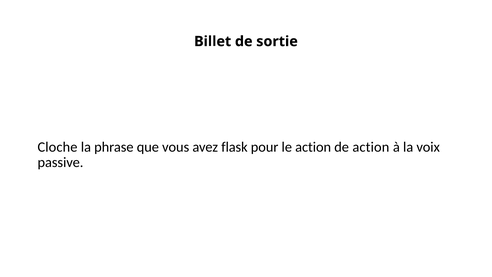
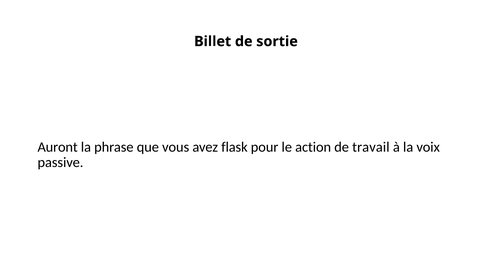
Cloche: Cloche -> Auront (58, 147)
de action: action -> travail (371, 147)
